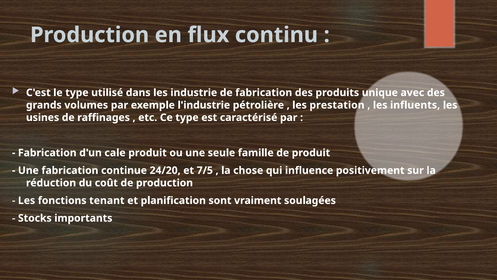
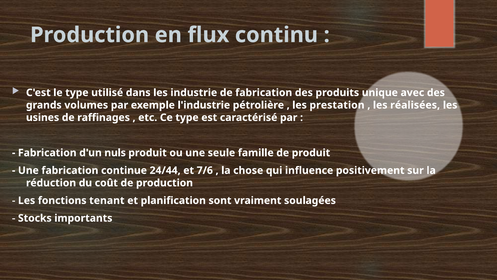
influents: influents -> réalisées (415, 105)
cale: cale -> nuls (115, 153)
24/20: 24/20 -> 24/44 (165, 170)
7/5: 7/5 -> 7/6 (205, 170)
